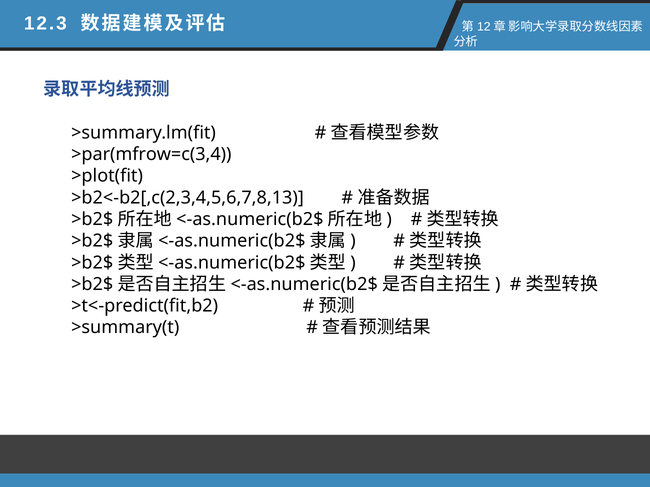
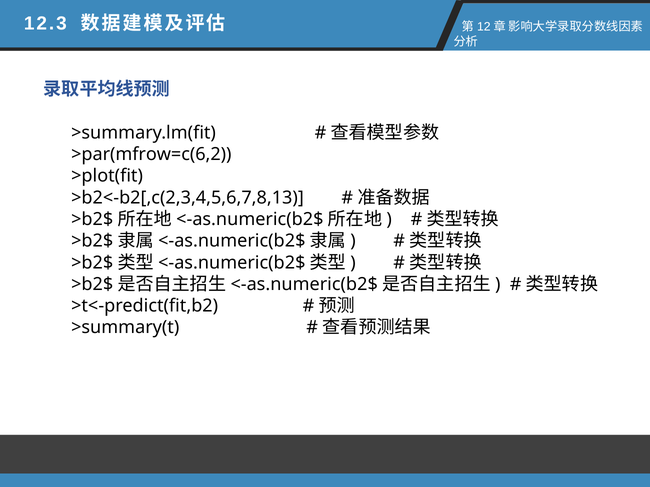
>par(mfrow=c(3,4: >par(mfrow=c(3,4 -> >par(mfrow=c(6,2 (151, 154)
